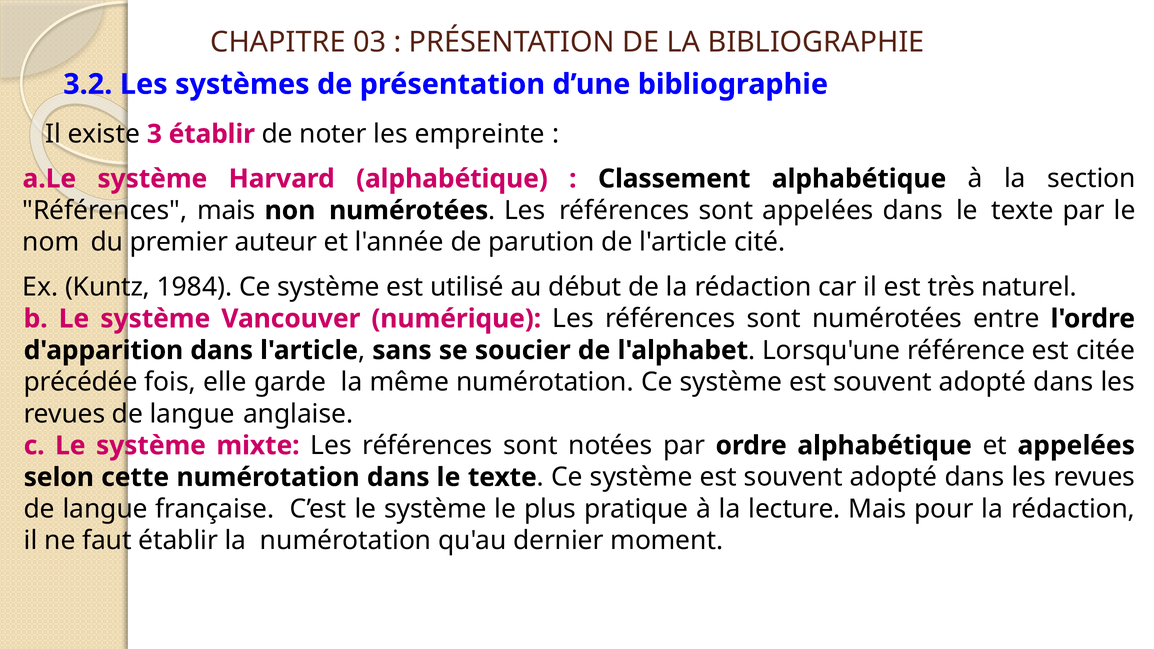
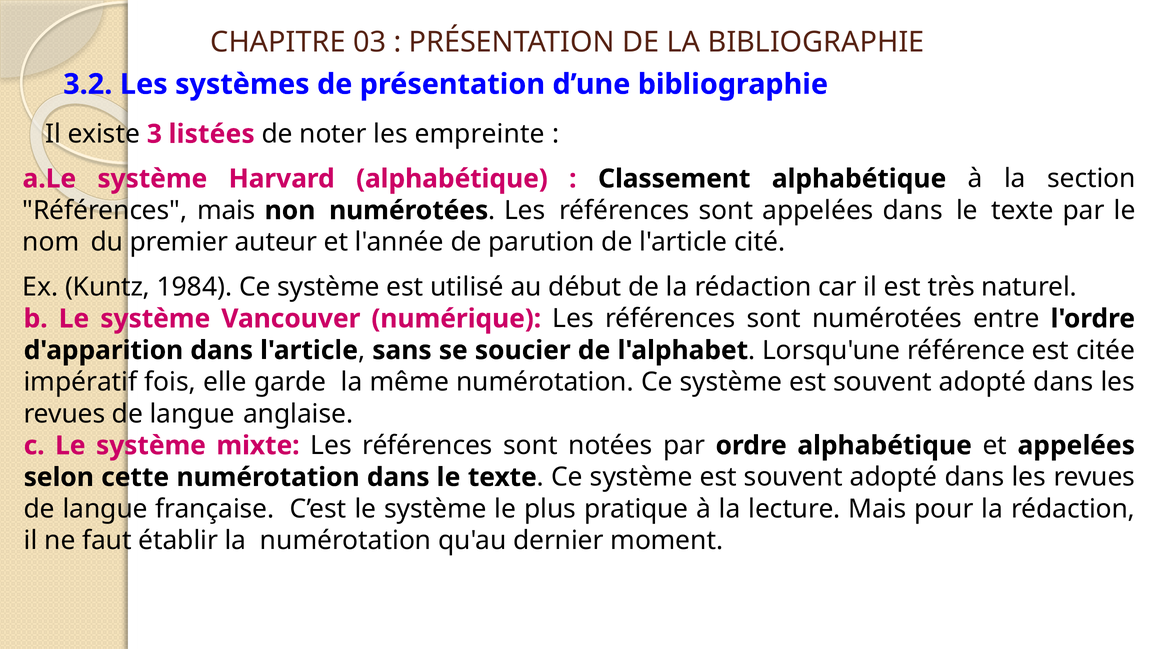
3 établir: établir -> listées (212, 134)
précédée: précédée -> impératif (80, 382)
